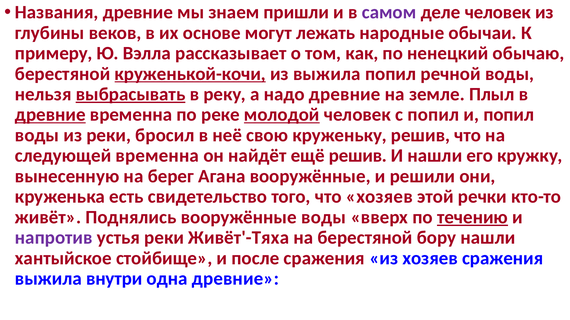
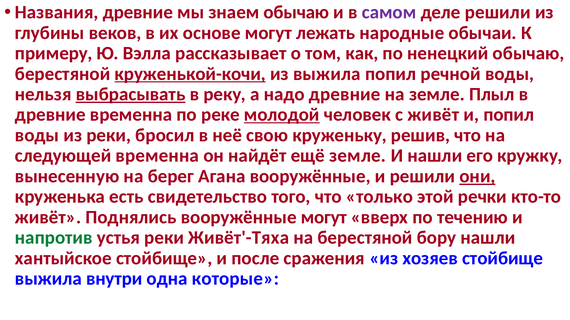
знаем пришли: пришли -> обычаю (296, 12)
деле человек: человек -> решили (498, 12)
древние underline: present -> none (50, 115)
с попил: попил -> живёт (433, 115)
ещё решив: решив -> земле (358, 156)
они underline: none -> present (477, 177)
что хозяев: хозяев -> только (379, 197)
вооружённые воды: воды -> могут (324, 218)
течению underline: present -> none (472, 218)
напротив colour: purple -> green (54, 238)
хозяев сражения: сражения -> стойбище (503, 259)
одна древние: древние -> которые (235, 279)
